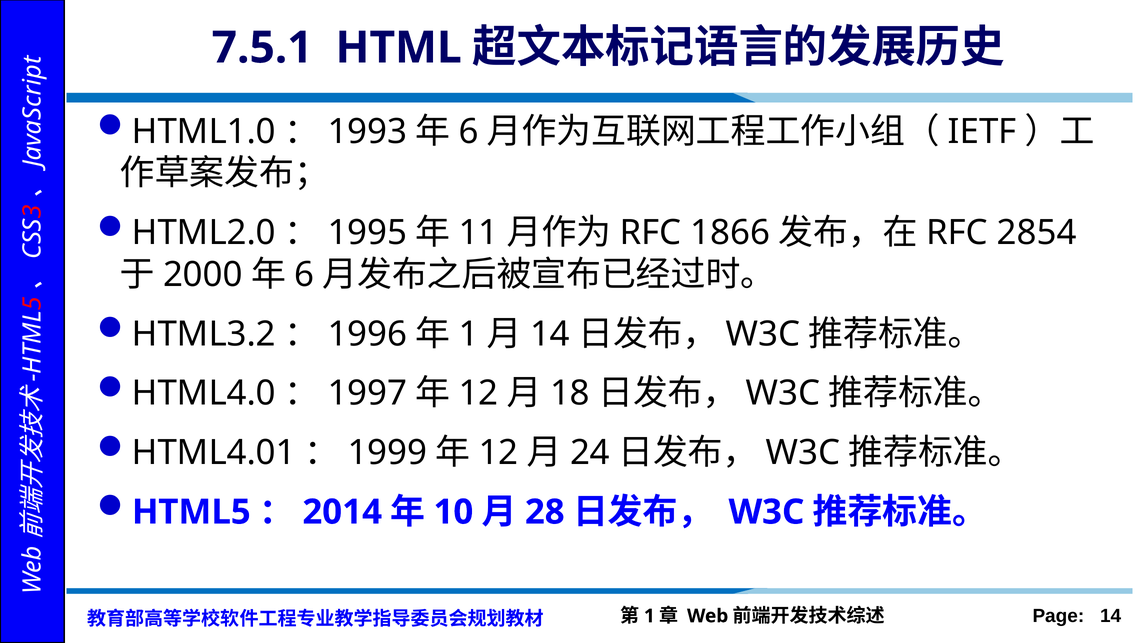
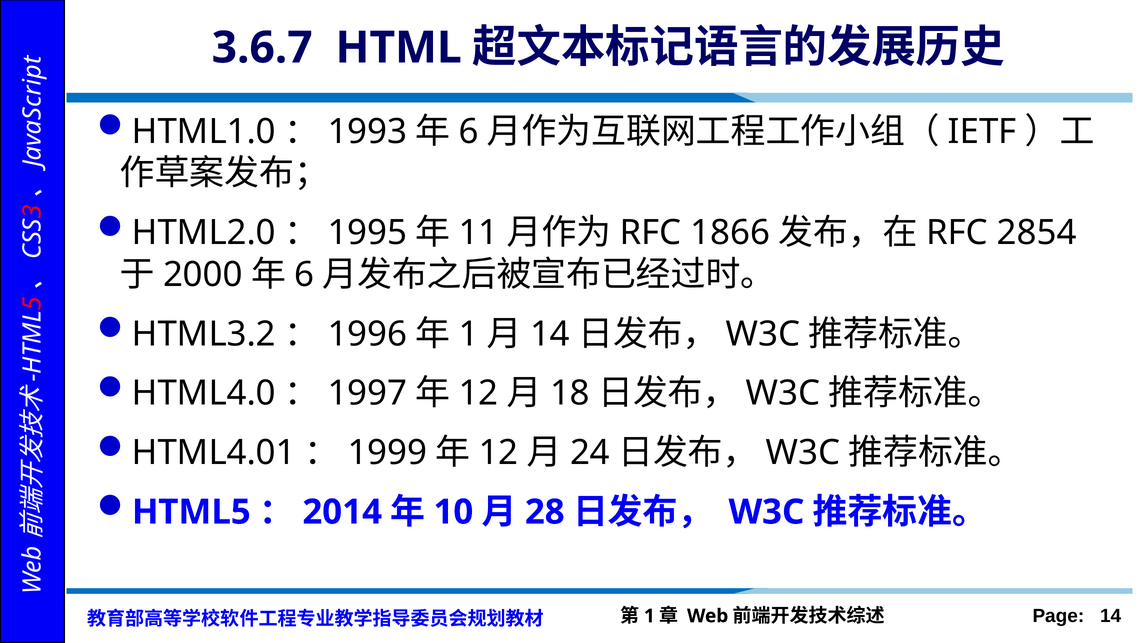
7.5.1: 7.5.1 -> 3.6.7 (262, 48)
